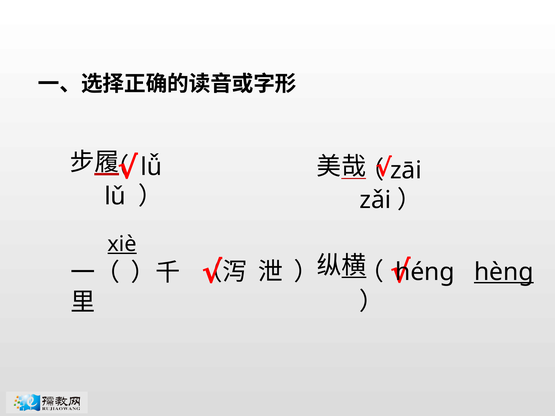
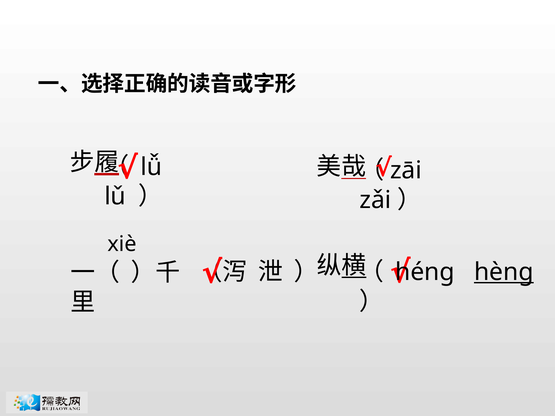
xiè underline: present -> none (122, 244)
